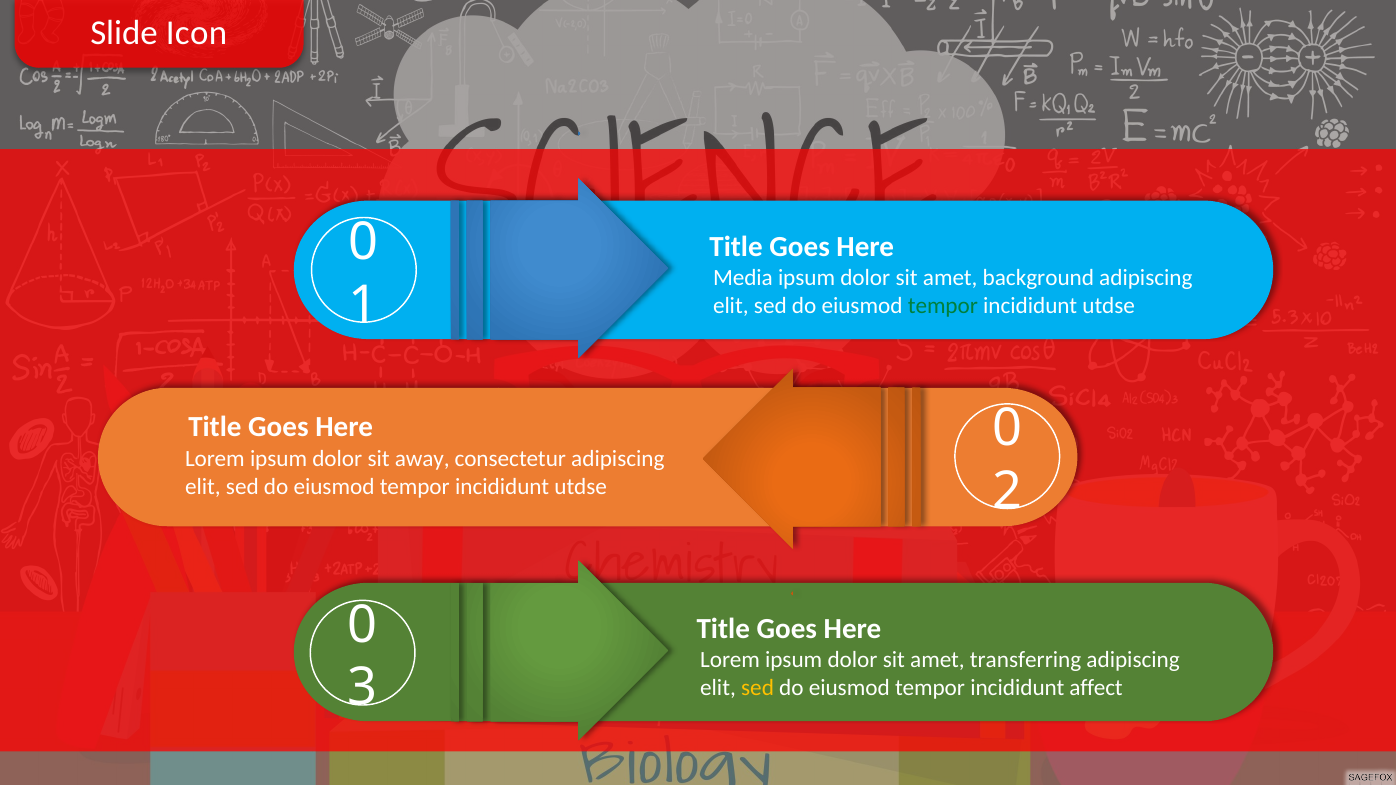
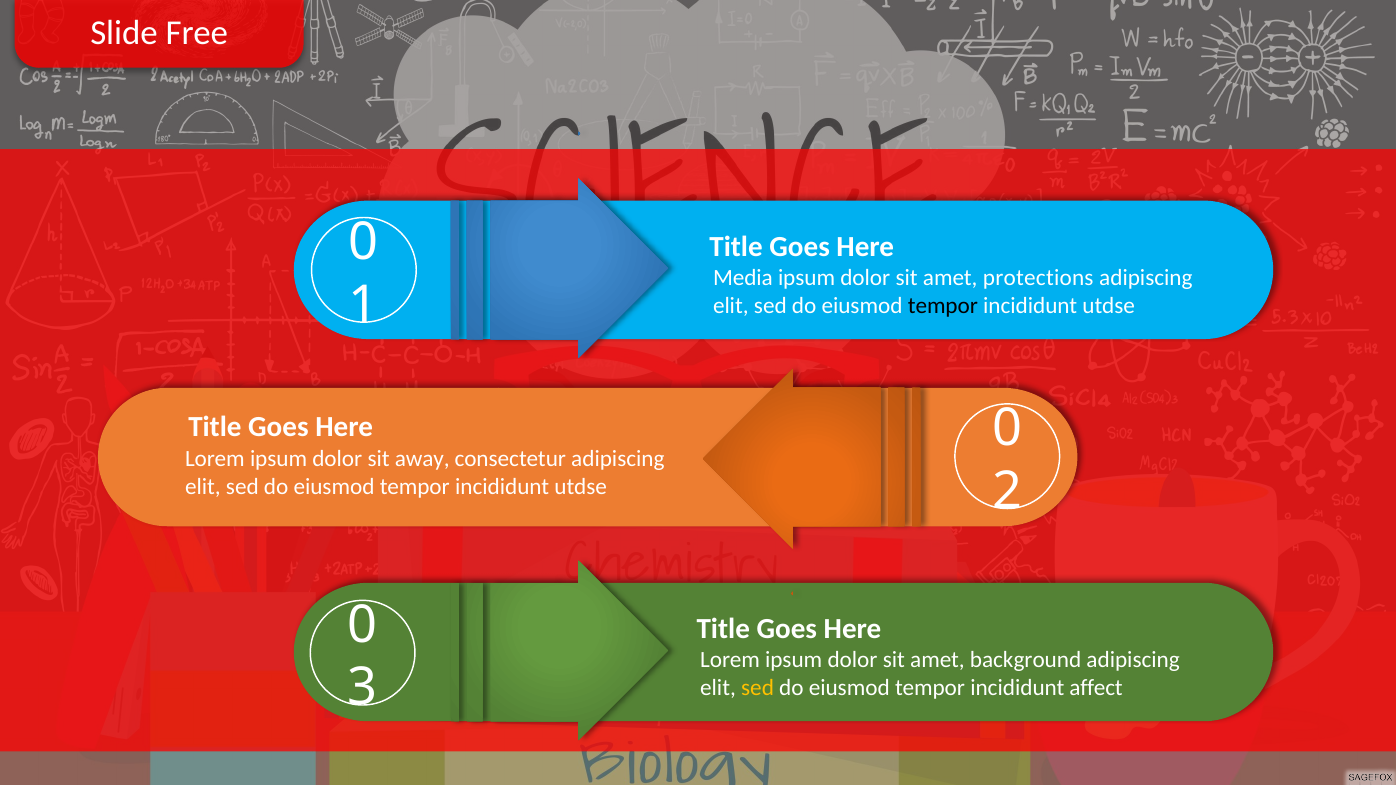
Icon: Icon -> Free (197, 33)
background: background -> protections (1038, 278)
tempor colour: green -> black (943, 305)
transferring: transferring -> background (1026, 660)
